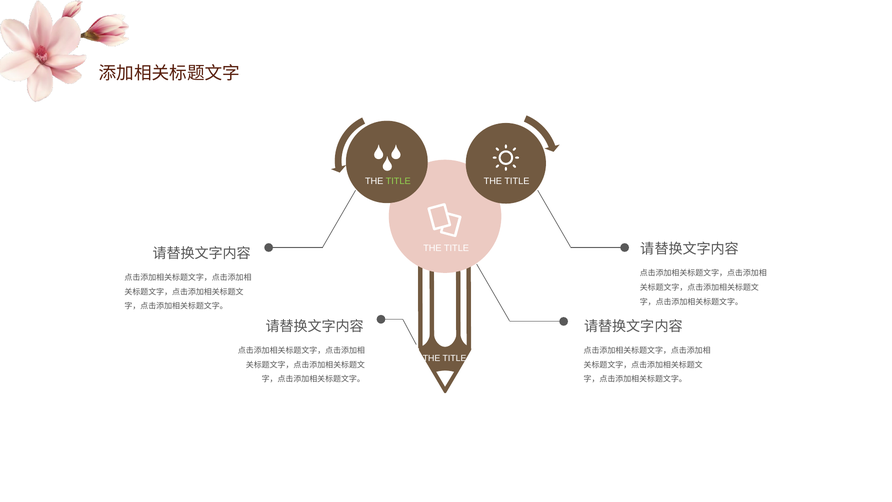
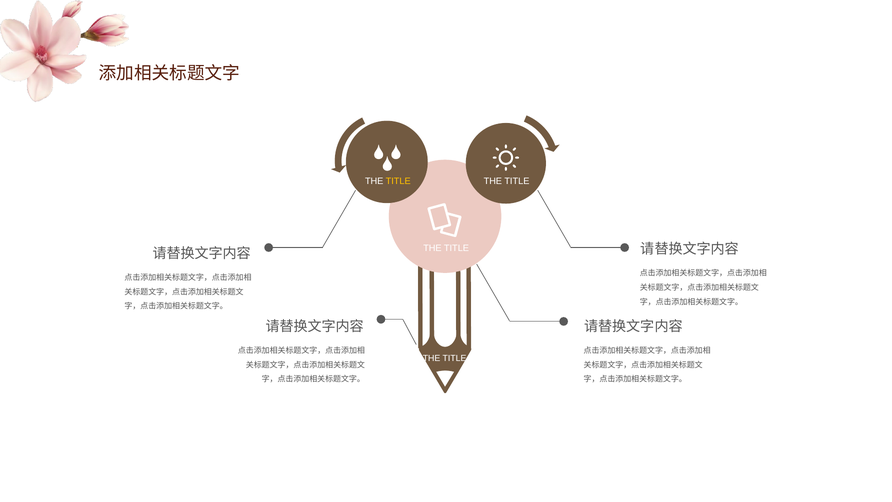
TITLE colour: light green -> yellow (398, 181)
